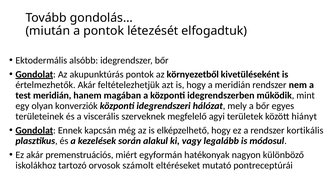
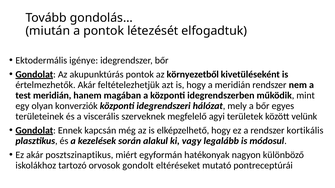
alsóbb: alsóbb -> igénye (84, 61)
hiányt: hiányt -> velünk (304, 117)
premenstruációs: premenstruációs -> posztszinaptikus (79, 155)
számolt: számolt -> gondolt (138, 166)
